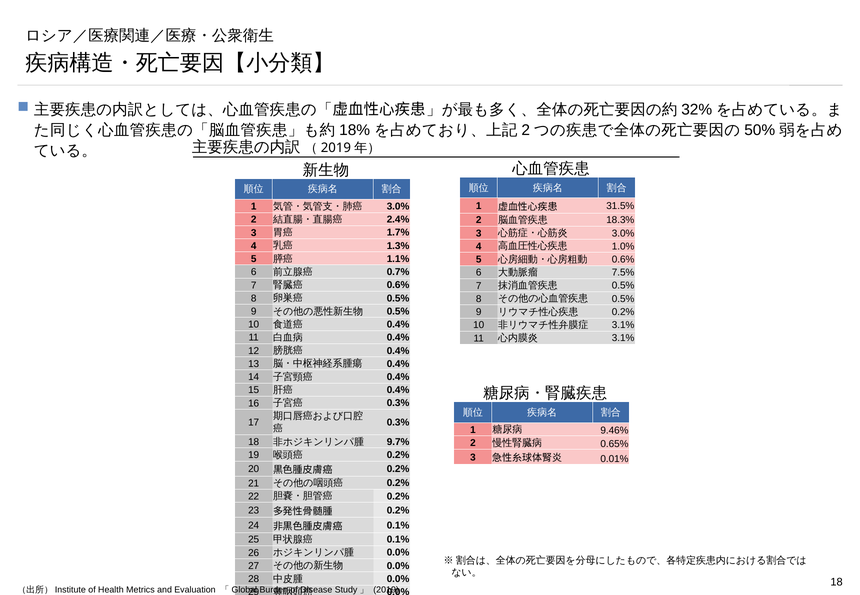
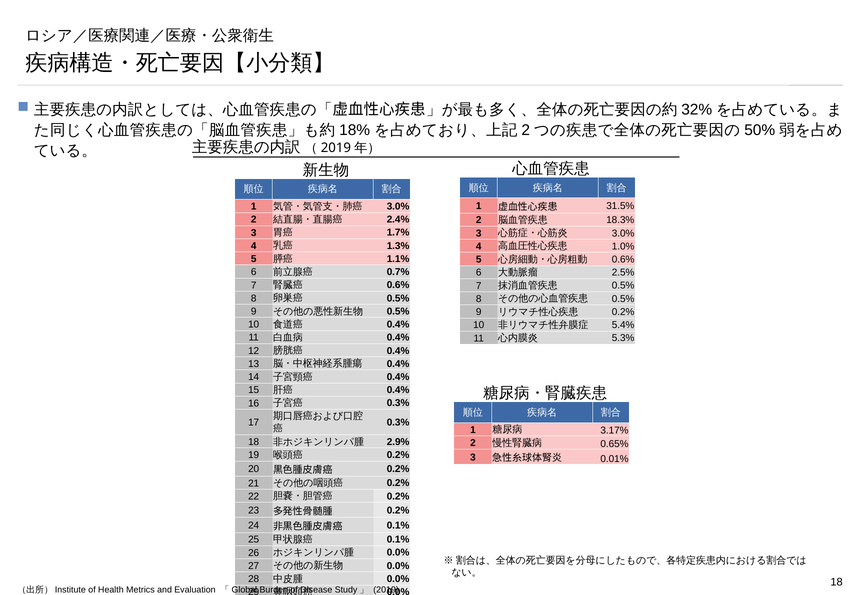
7.5%: 7.5% -> 2.5% (623, 273)
3.1%: 3.1% -> 5.4% (623, 325)
3.1%: 3.1% -> 5.3% (623, 338)
9.46%: 9.46% -> 3.17% (615, 431)
9.7%: 9.7% -> 2.9% (398, 442)
